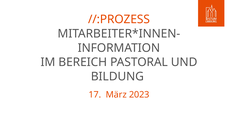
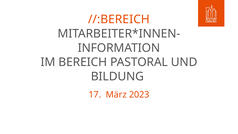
//:PROZESS: //:PROZESS -> //:BEREICH (119, 19)
